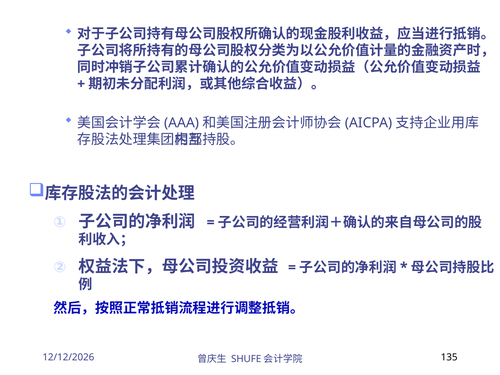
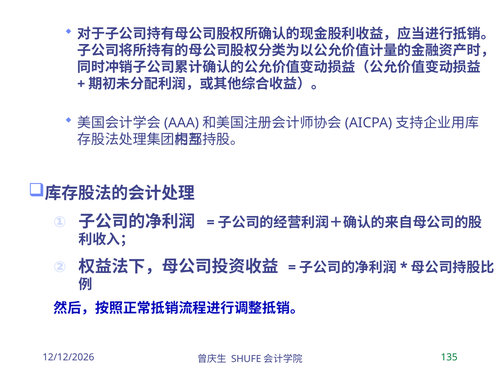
135 colour: black -> green (449, 357)
